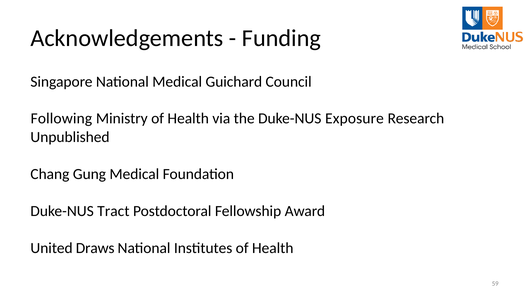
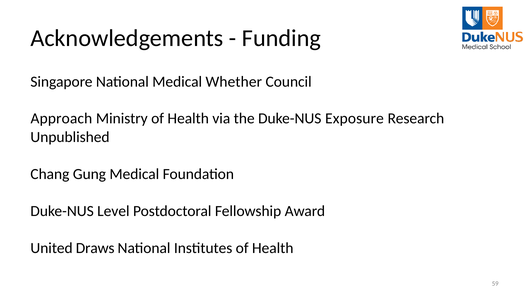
Guichard: Guichard -> Whether (234, 82)
Following: Following -> Approach (61, 119)
Tract: Tract -> Level (113, 211)
